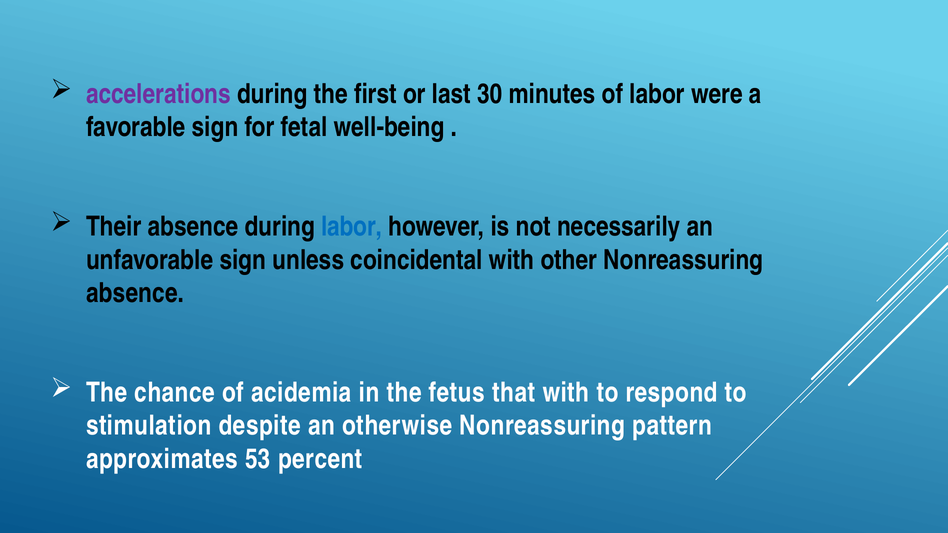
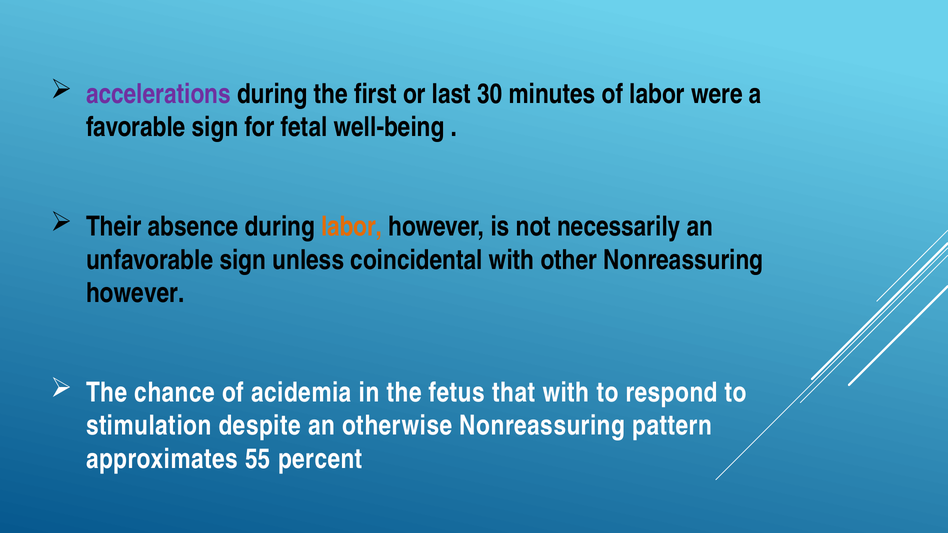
labor colour: blue -> orange (352, 227)
absence: absence -> however (135, 293)
53: 53 -> 55 (258, 459)
